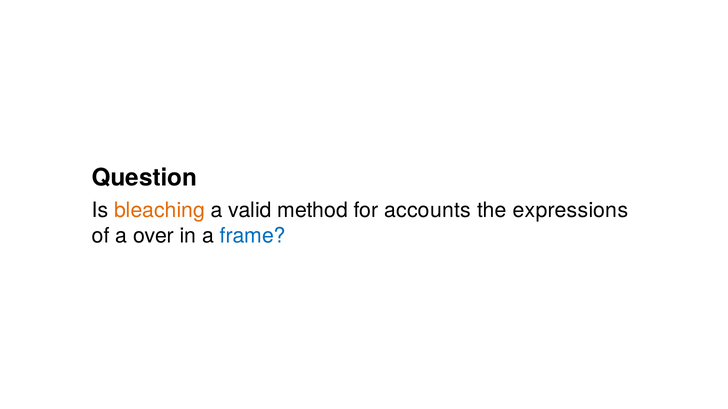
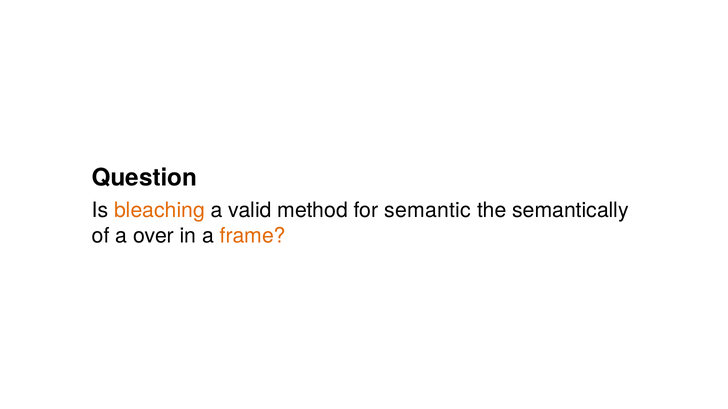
accounts: accounts -> semantic (428, 211)
expressions: expressions -> semantically (571, 211)
frame colour: blue -> orange (253, 236)
